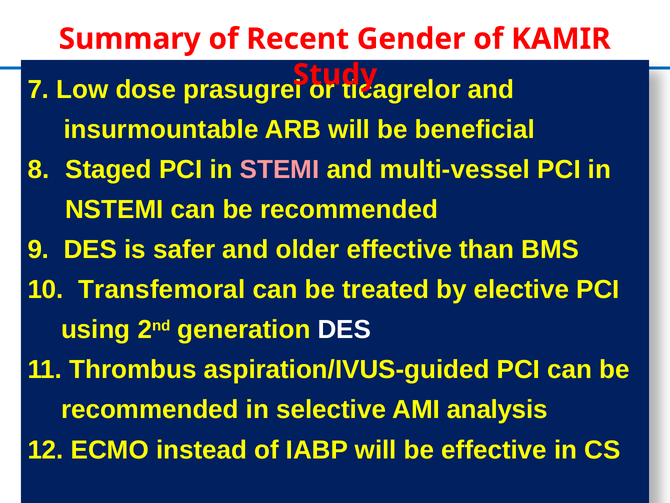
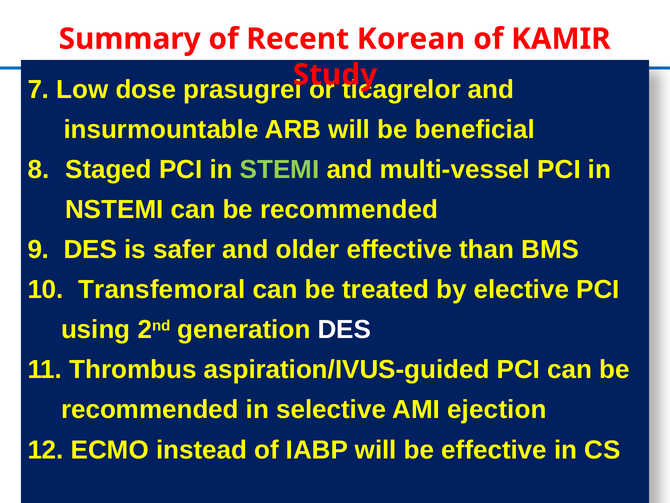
Gender: Gender -> Korean (411, 39)
STEMI colour: pink -> light green (280, 169)
analysis: analysis -> ejection (497, 409)
